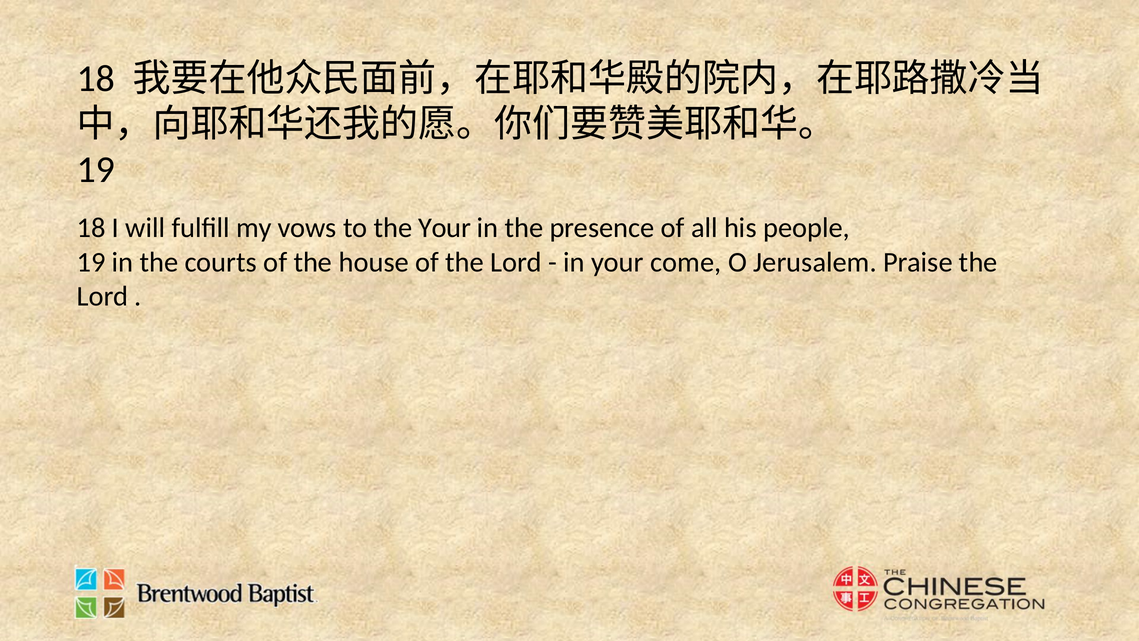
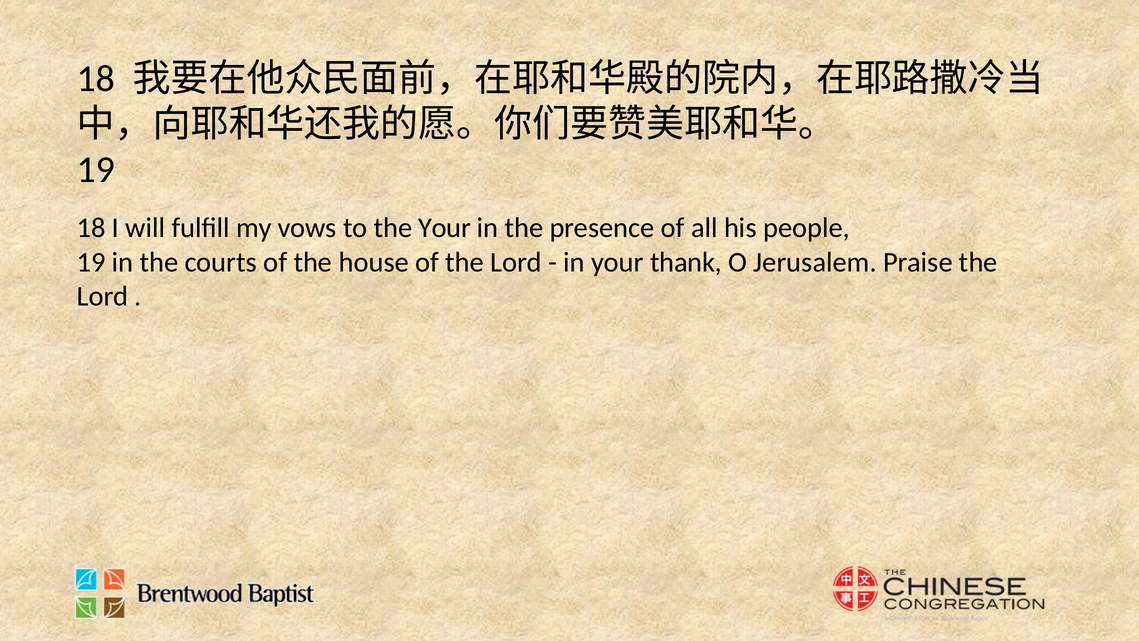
come: come -> thank (686, 262)
